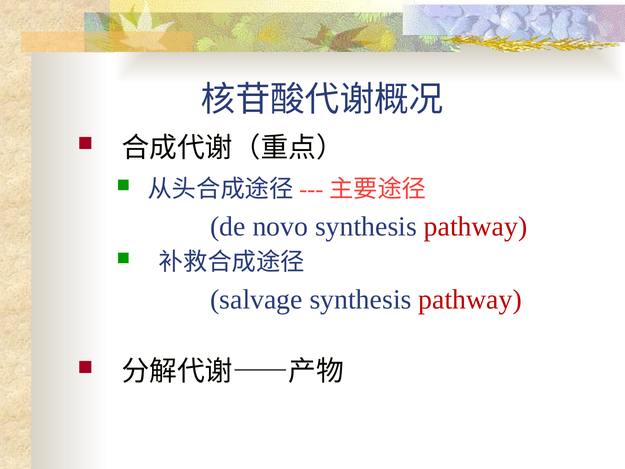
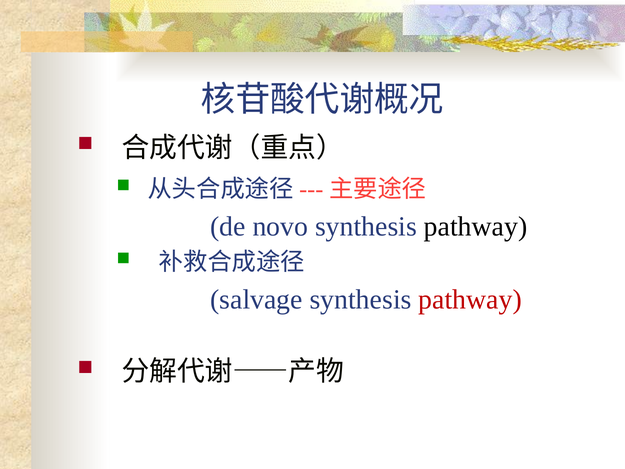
pathway colour: red -> black (476, 226)
